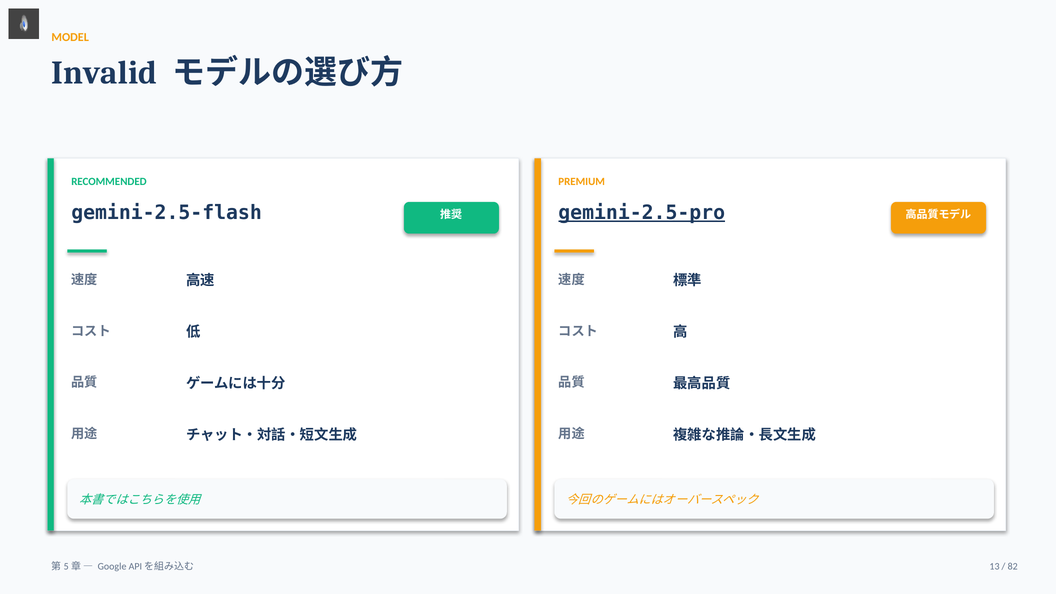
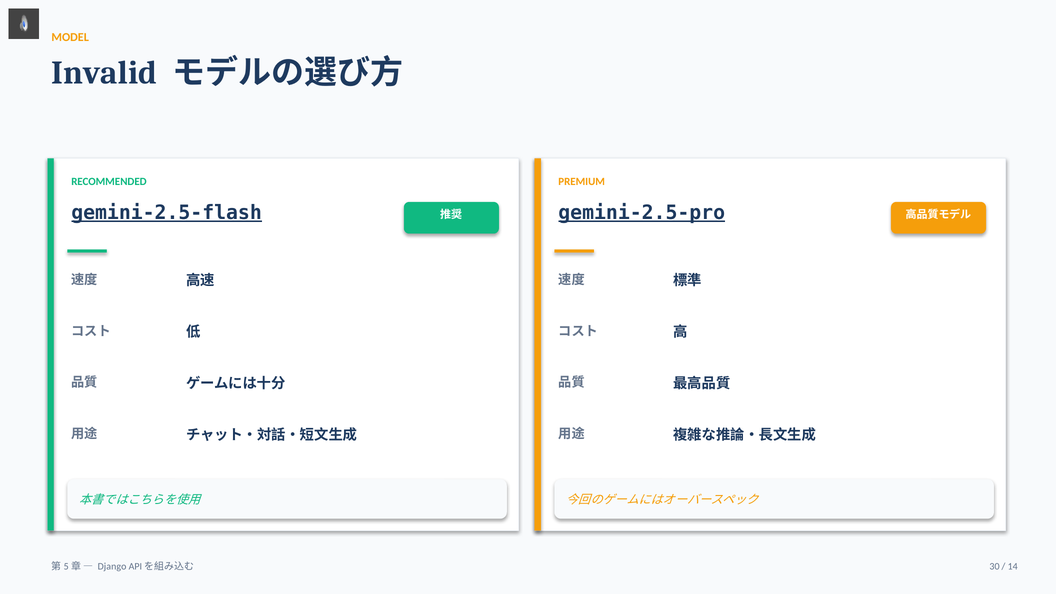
gemini-2.5-flash underline: none -> present (167, 213)
Google: Google -> Django (112, 567)
13: 13 -> 30 (995, 567)
82: 82 -> 14 (1013, 567)
